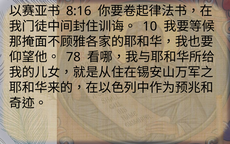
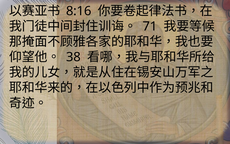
10: 10 -> 71 (150, 26)
78: 78 -> 38 (73, 57)
